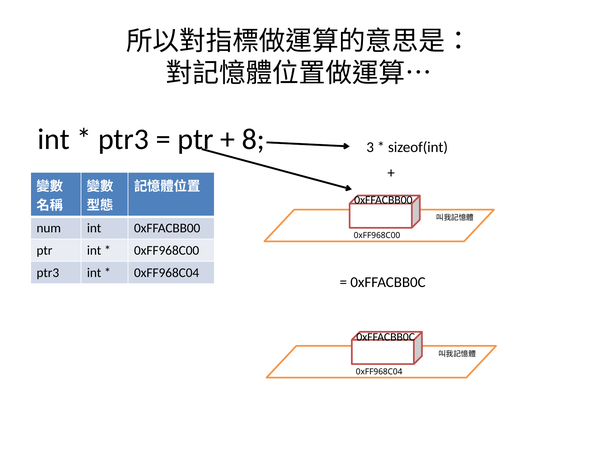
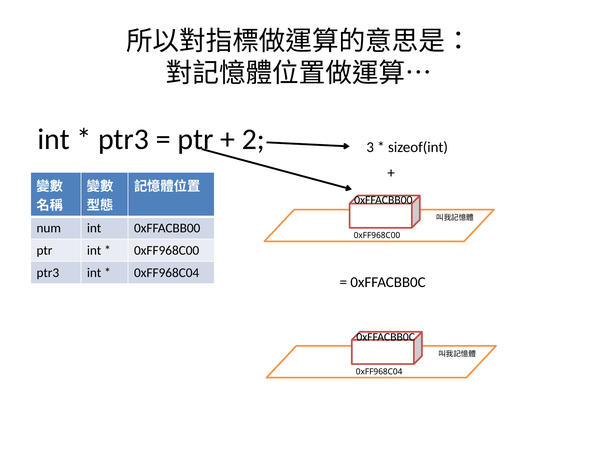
8: 8 -> 2 (253, 139)
